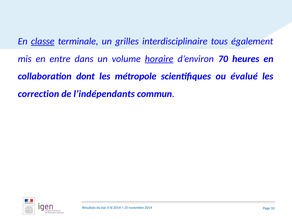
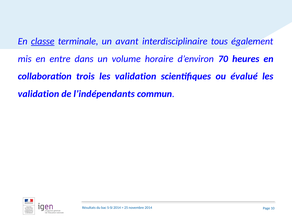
grilles: grilles -> avant (127, 41)
horaire underline: present -> none (159, 59)
dont: dont -> trois (85, 76)
métropole: métropole -> validation (136, 76)
correction: correction -> validation (38, 94)
